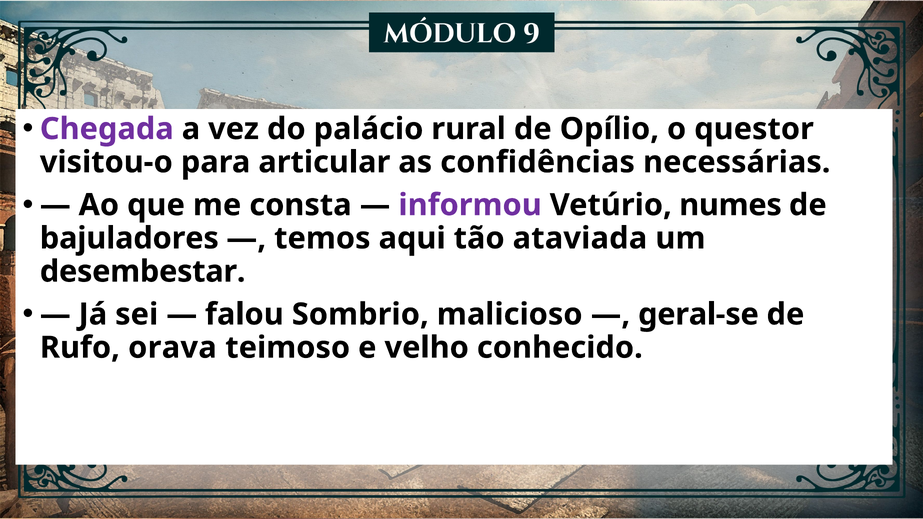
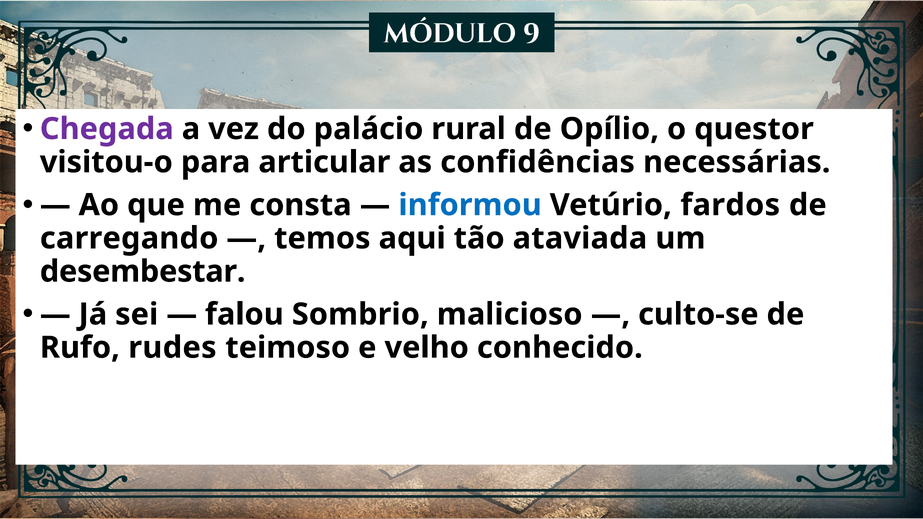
informou colour: purple -> blue (470, 205)
numes: numes -> fardos (730, 205)
bajuladores: bajuladores -> carregando (129, 238)
geral-se: geral-se -> culto-se (698, 314)
orava: orava -> rudes (172, 348)
